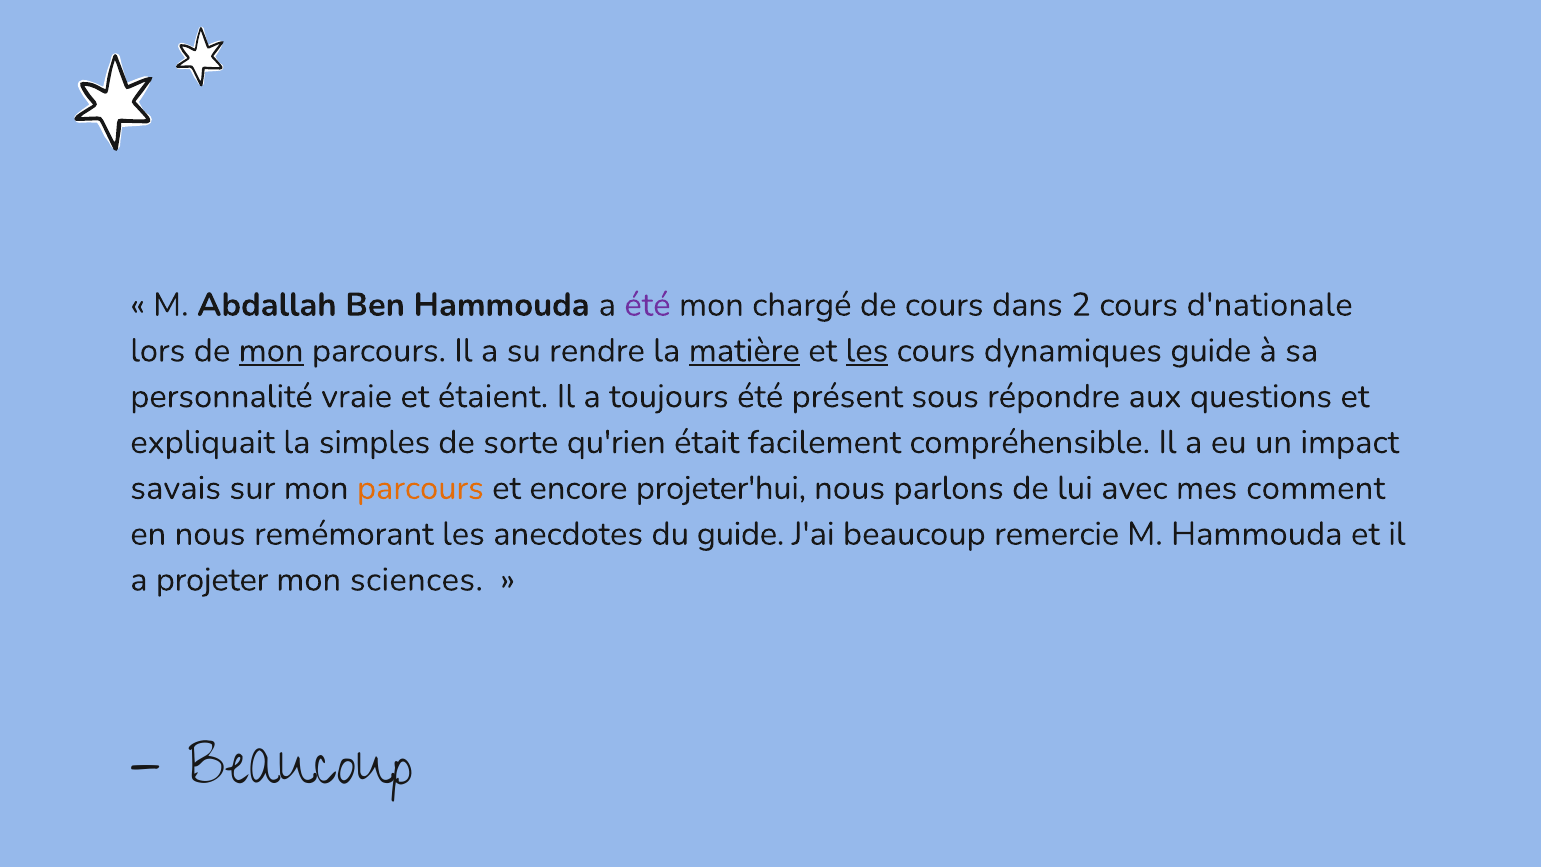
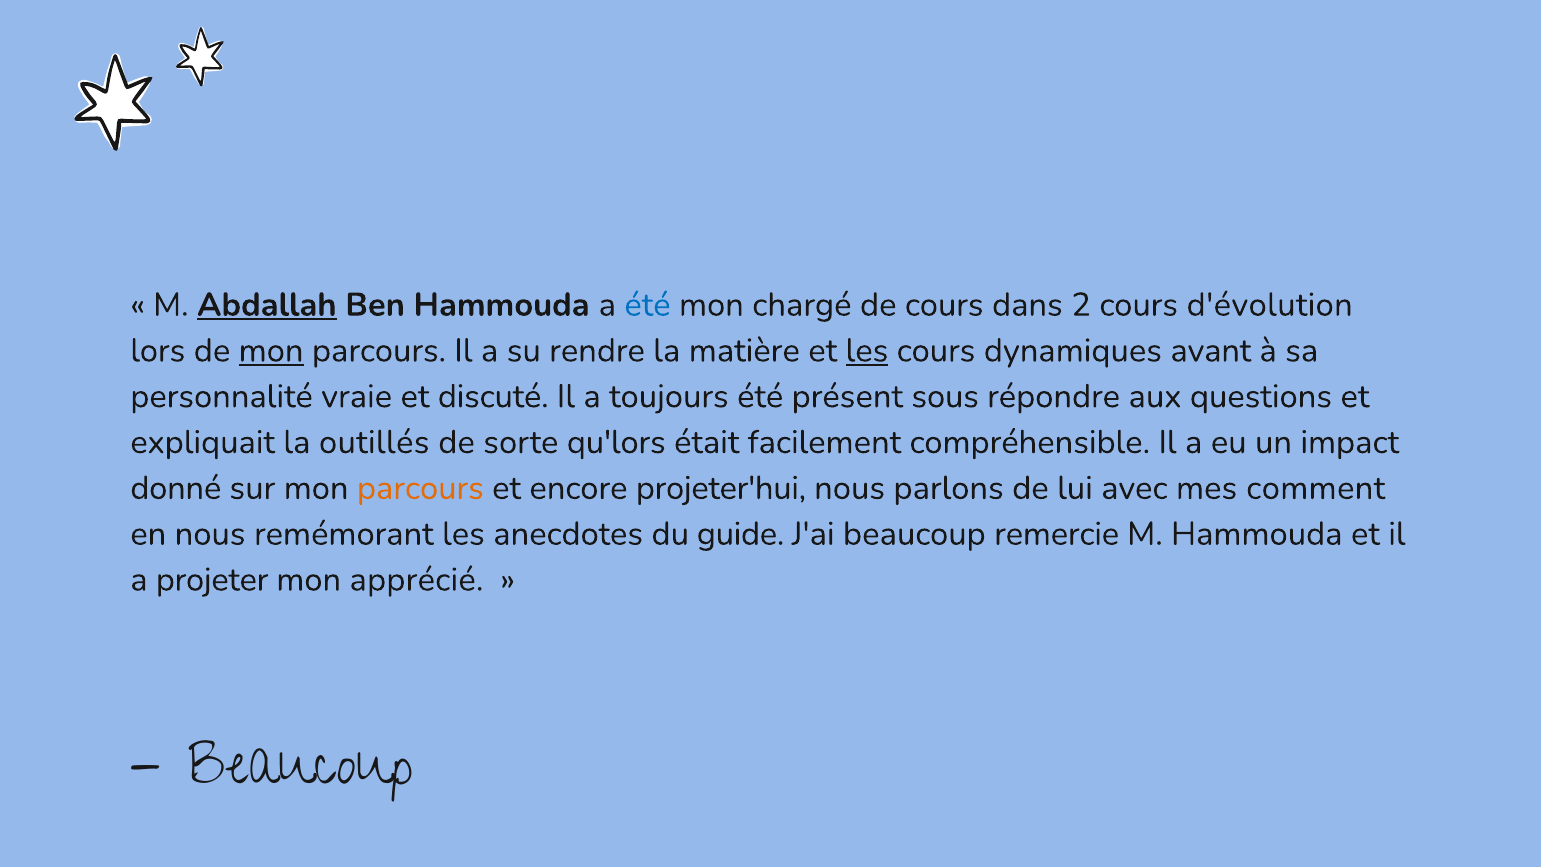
Abdallah underline: none -> present (267, 305)
été colour: purple -> blue (647, 305)
d'nationale: d'nationale -> d'évolution (1270, 305)
matière underline: present -> none (744, 351)
dynamiques guide: guide -> avant (1211, 351)
étaient: étaient -> discuté (493, 396)
simples: simples -> outillés (374, 442)
qu'rien: qu'rien -> qu'lors (616, 442)
savais: savais -> donné (176, 488)
sciences: sciences -> apprécié (416, 580)
